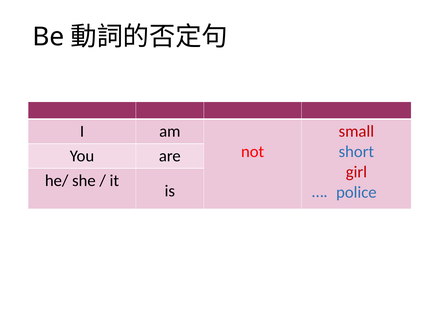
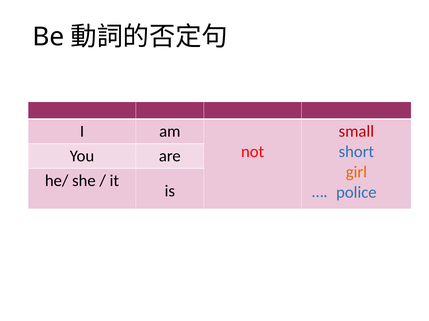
girl colour: red -> orange (356, 173)
